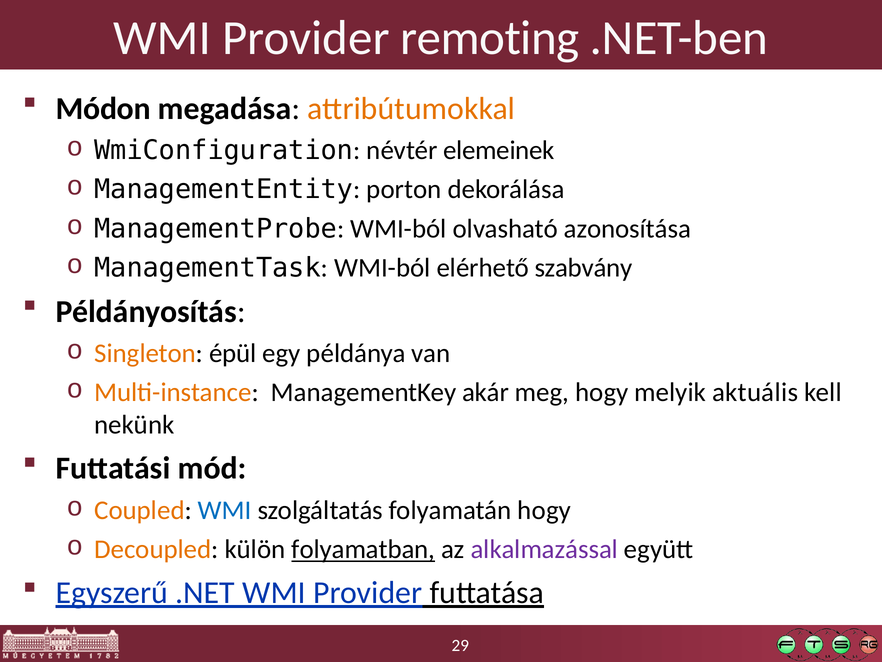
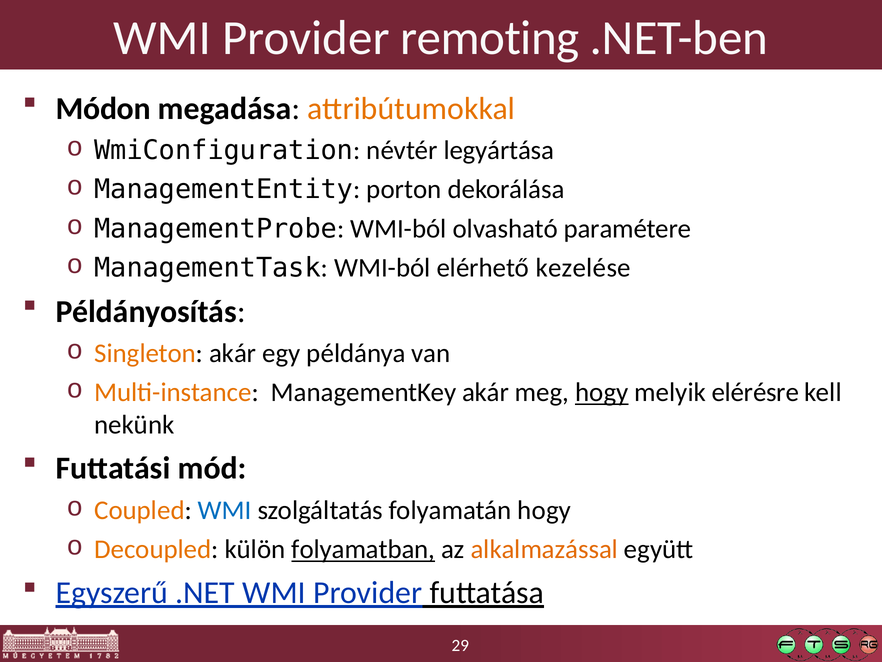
elemeinek: elemeinek -> legyártása (499, 150)
azonosítása: azonosítása -> paramétere (627, 229)
szabvány: szabvány -> kezelése (583, 268)
Singleton épül: épül -> akár (233, 353)
hogy underline: none -> present (602, 392)
aktuális: aktuális -> elérésre (755, 392)
alkalmazással colour: purple -> orange (544, 549)
